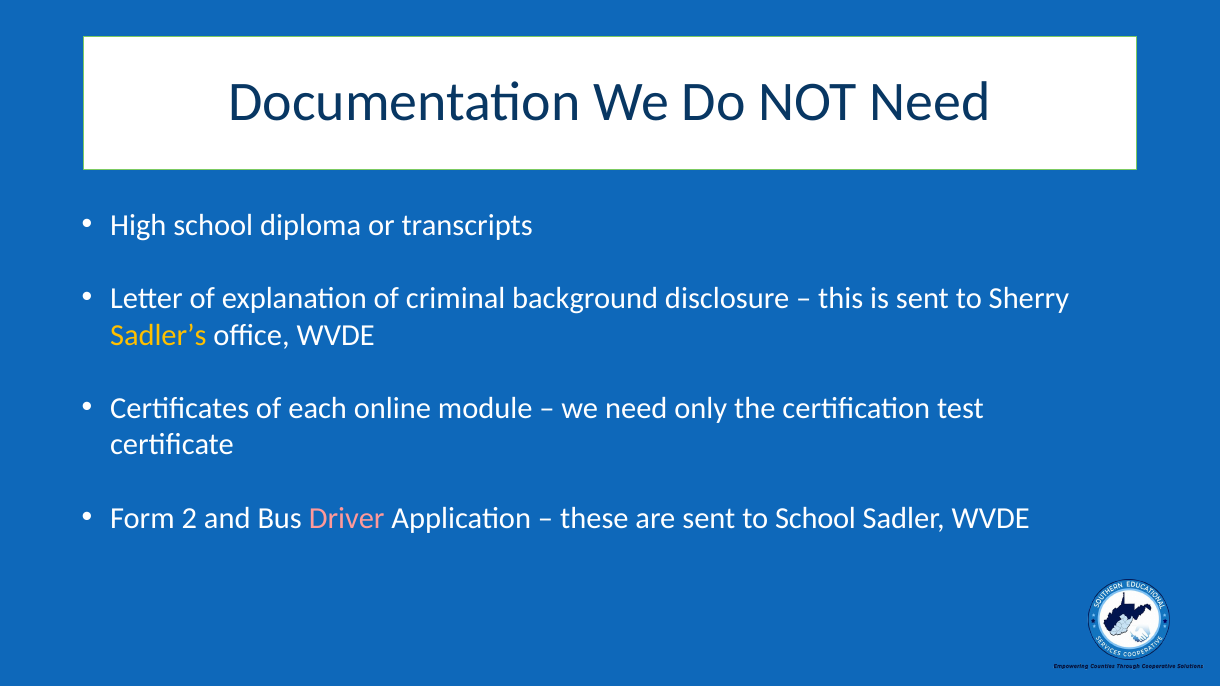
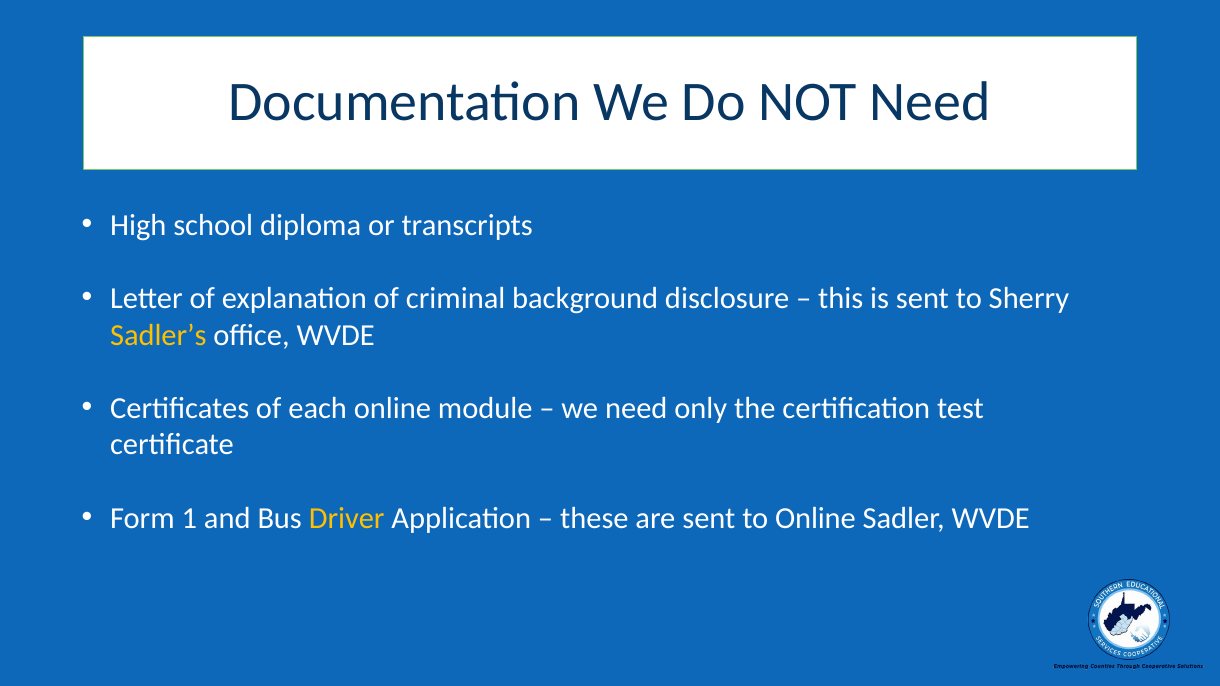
2: 2 -> 1 (189, 518)
Driver colour: pink -> yellow (347, 518)
to School: School -> Online (815, 518)
